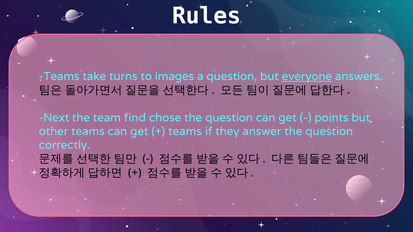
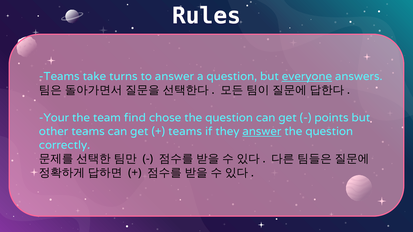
to images: images -> answer (174, 76)
Next: Next -> Your (54, 118)
answer underline: none -> present (262, 132)
